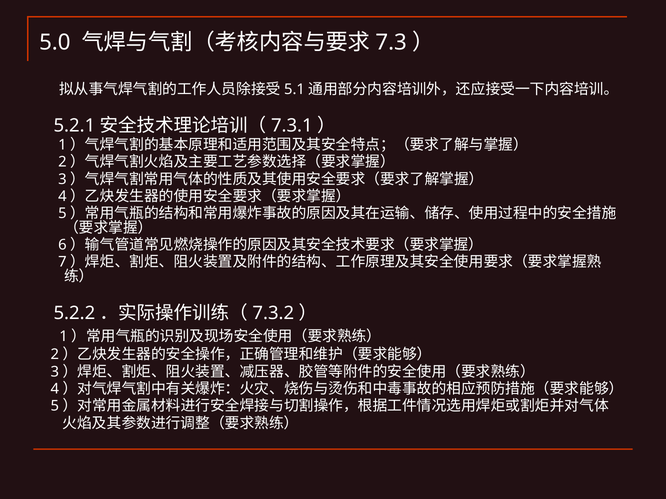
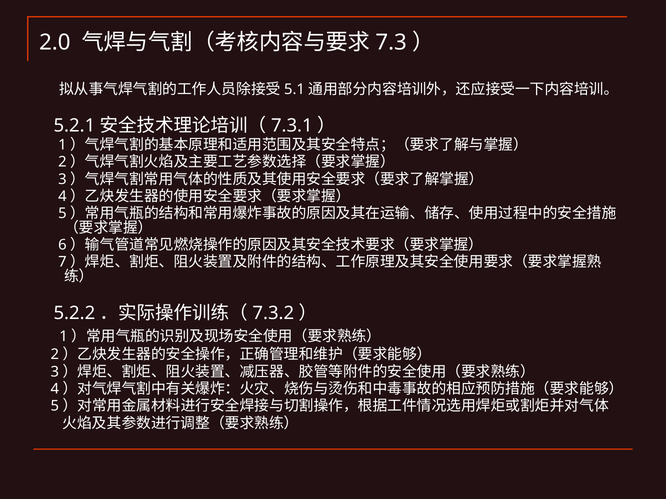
5.0: 5.0 -> 2.0 (55, 43)
